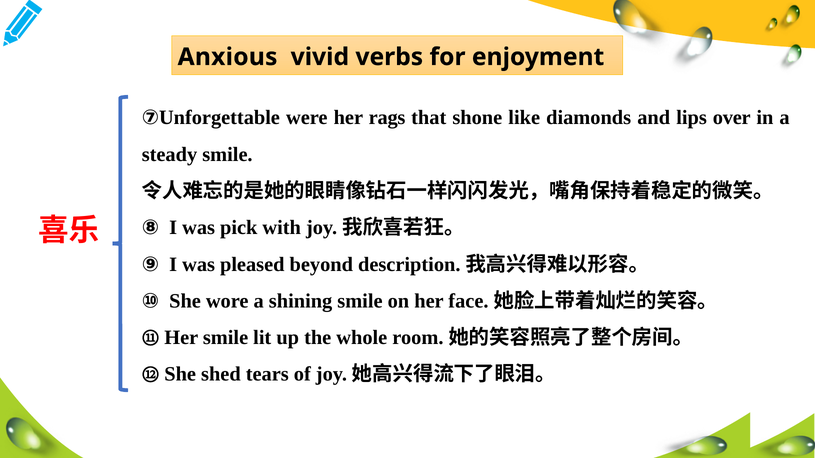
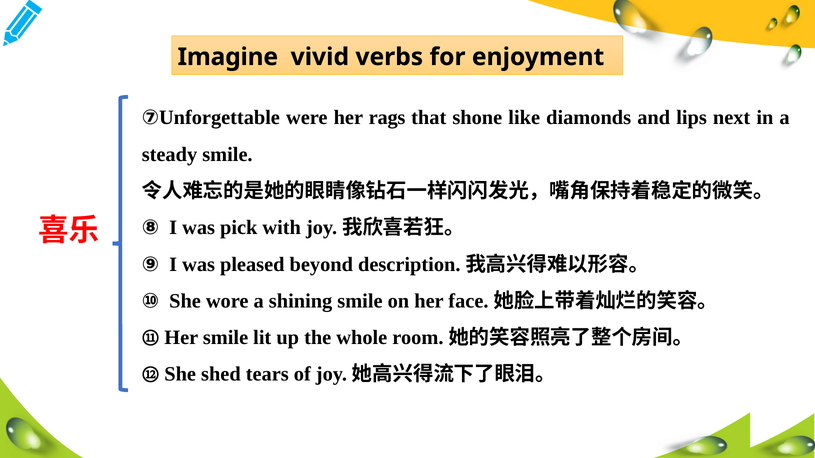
Anxious: Anxious -> Imagine (228, 57)
over: over -> next (732, 118)
